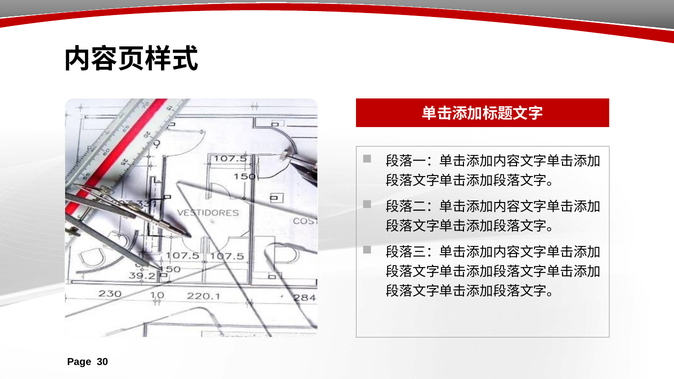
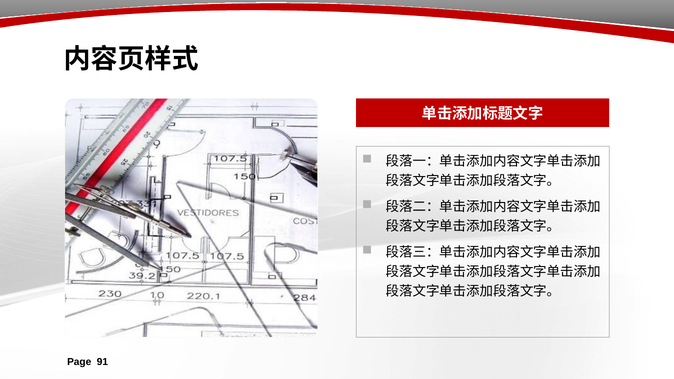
30: 30 -> 91 (102, 362)
